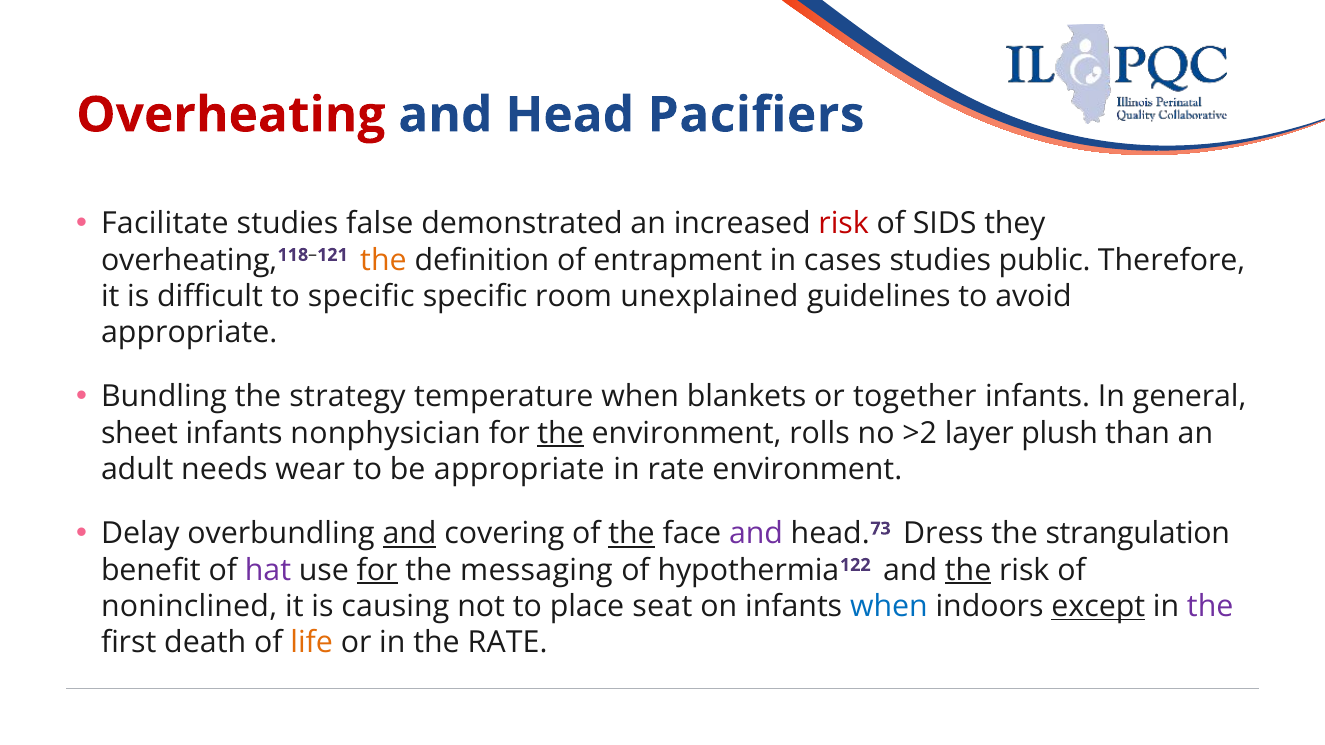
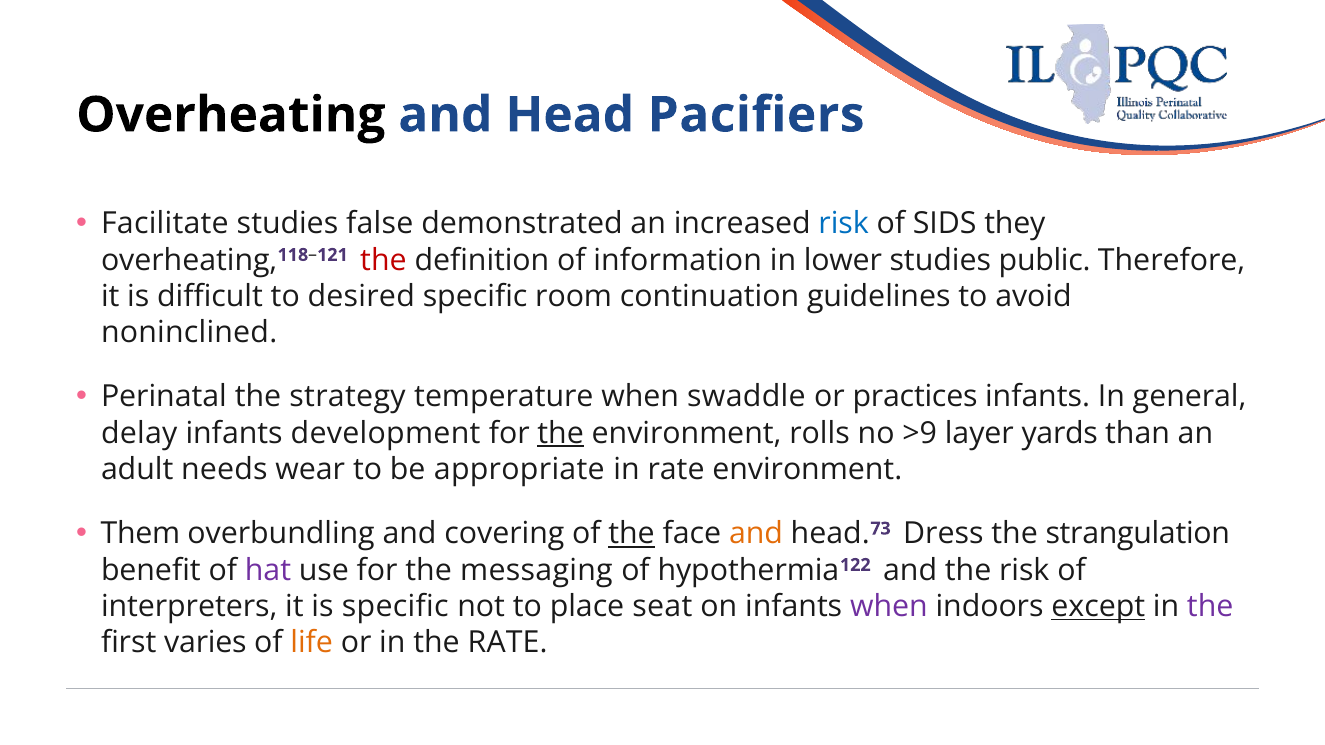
Overheating colour: red -> black (231, 115)
risk colour: red -> blue (844, 224)
the colour: orange -> red (383, 260)
entrapment: entrapment -> information (678, 260)
cases: cases -> lower (843, 260)
to specific: specific -> desired (361, 297)
unexplained: unexplained -> continuation (710, 297)
appropriate: appropriate -> noninclined (189, 333)
Bundling: Bundling -> Perinatal (164, 397)
blankets: blankets -> swaddle (746, 397)
together: together -> practices (915, 397)
sheet: sheet -> delay (139, 433)
nonphysician: nonphysician -> development (386, 433)
>2: >2 -> >9 (920, 433)
plush: plush -> yards (1060, 433)
Delay: Delay -> Them (140, 534)
and underline: present -> none (410, 534)
and colour: purple -> orange (756, 534)
for underline: present -> none (377, 570)
the underline: present -> none (968, 570)
noninclined: noninclined -> interpreters (189, 607)
is causing: causing -> specific (395, 607)
when colour: blue -> purple (889, 607)
death: death -> varies (205, 643)
